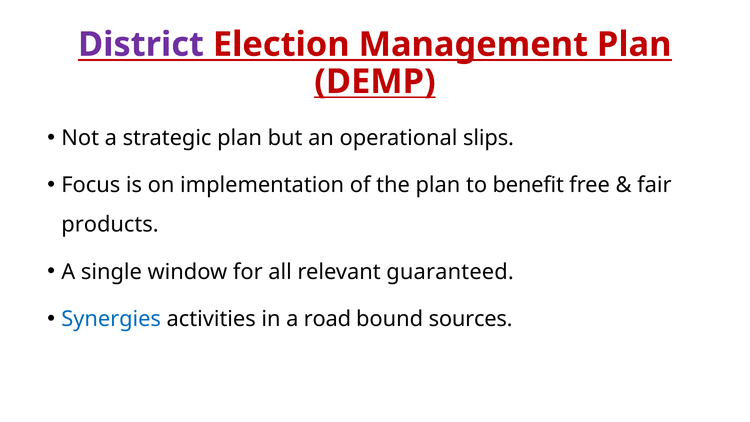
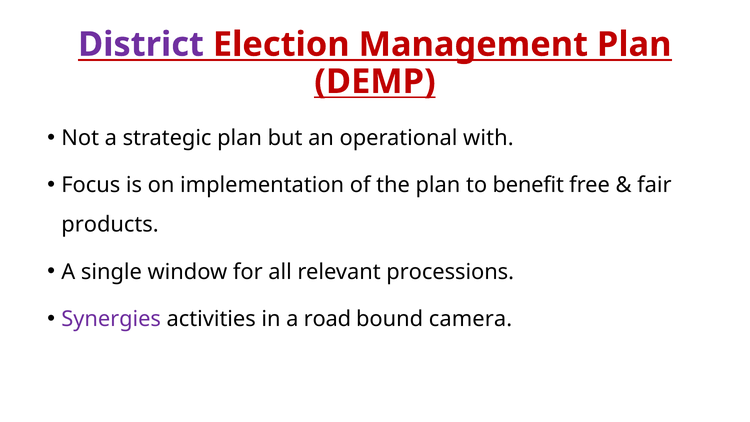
slips: slips -> with (488, 138)
guaranteed: guaranteed -> processions (450, 272)
Synergies colour: blue -> purple (111, 319)
sources: sources -> camera (470, 319)
